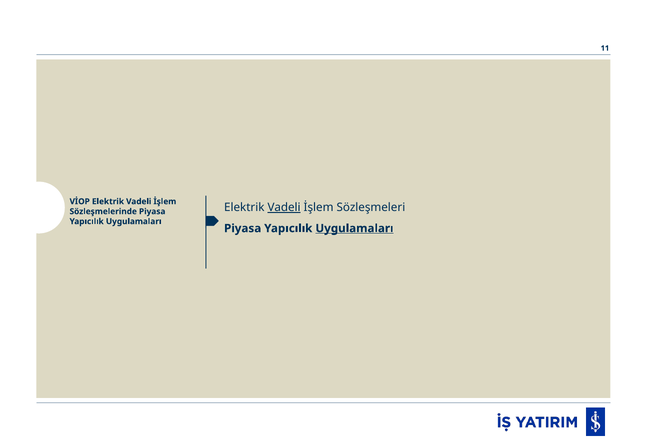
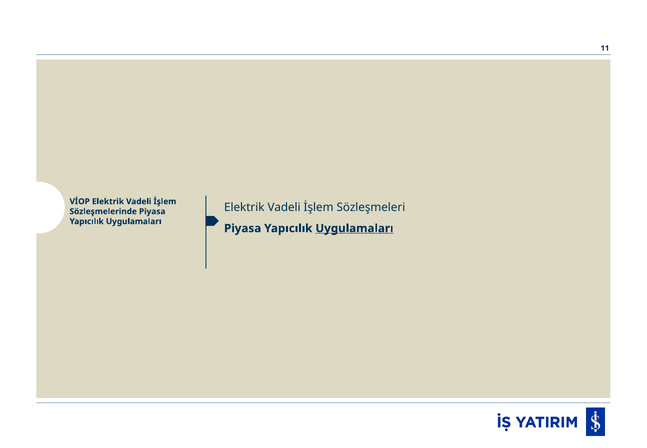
Vadeli underline: present -> none (284, 207)
